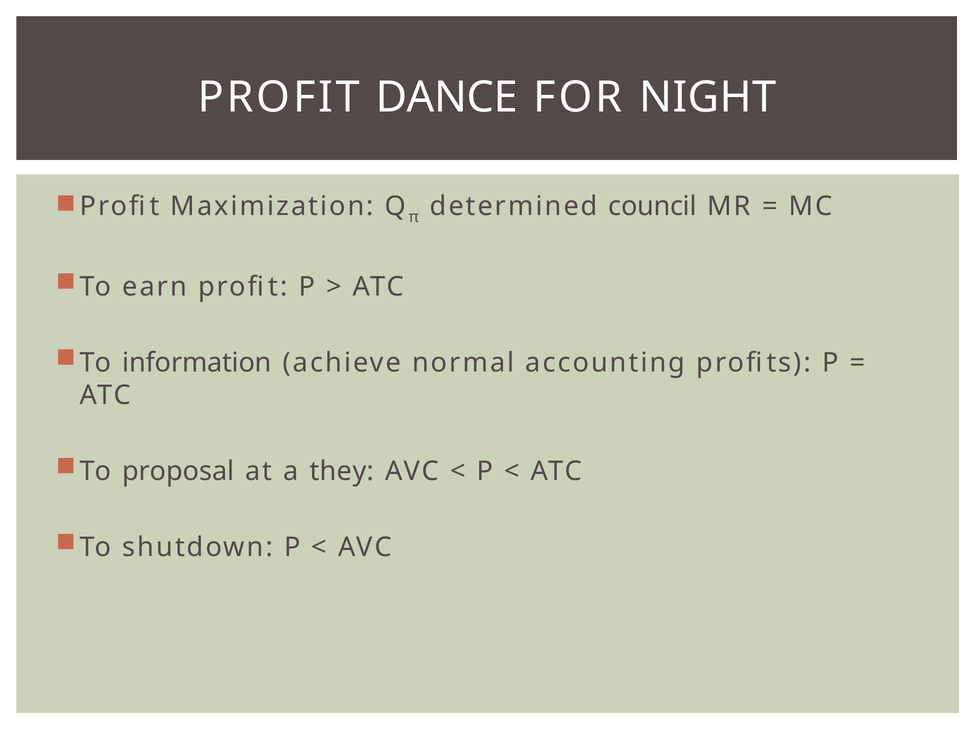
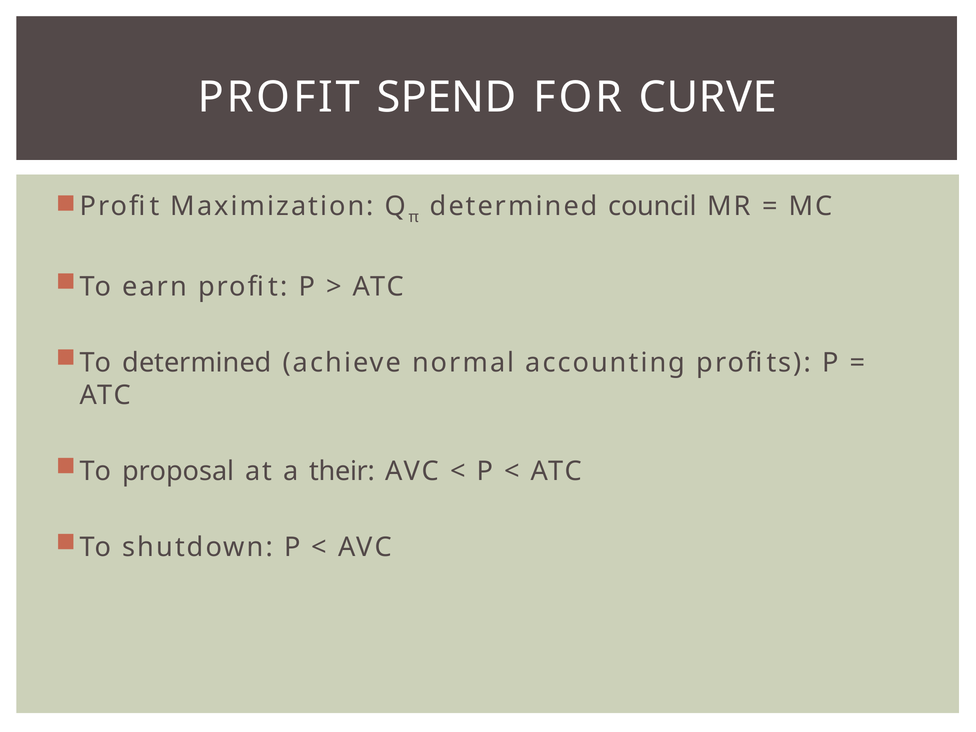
DANCE: DANCE -> SPEND (446, 97)
NIGHT: NIGHT -> CURVE (708, 97)
To information: information -> determined (197, 363)
they: they -> their (342, 471)
